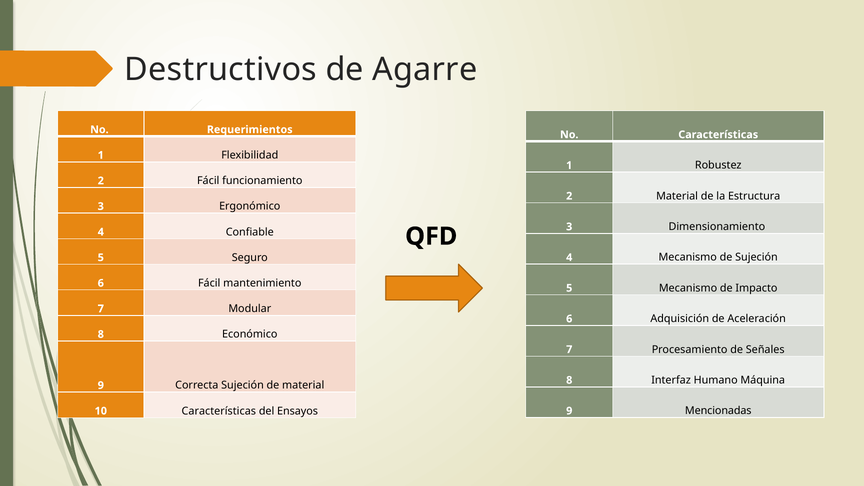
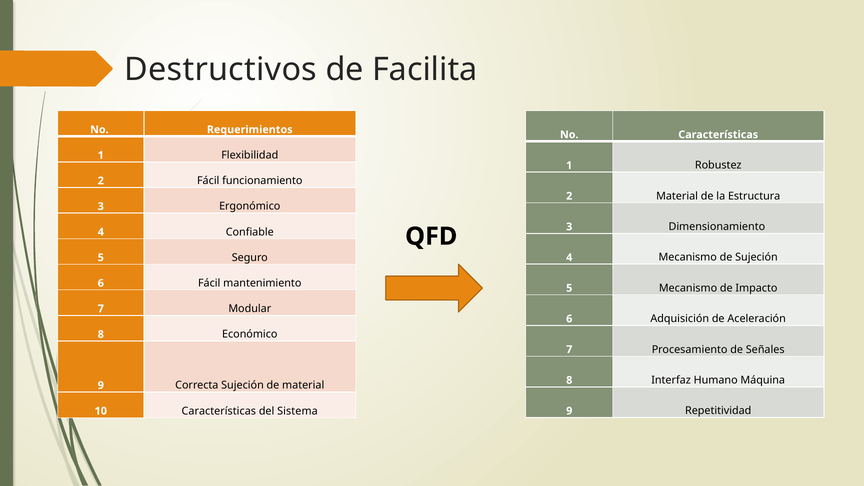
Agarre: Agarre -> Facilita (425, 69)
Mencionadas: Mencionadas -> Repetitividad (718, 411)
Ensayos: Ensayos -> Sistema (297, 411)
